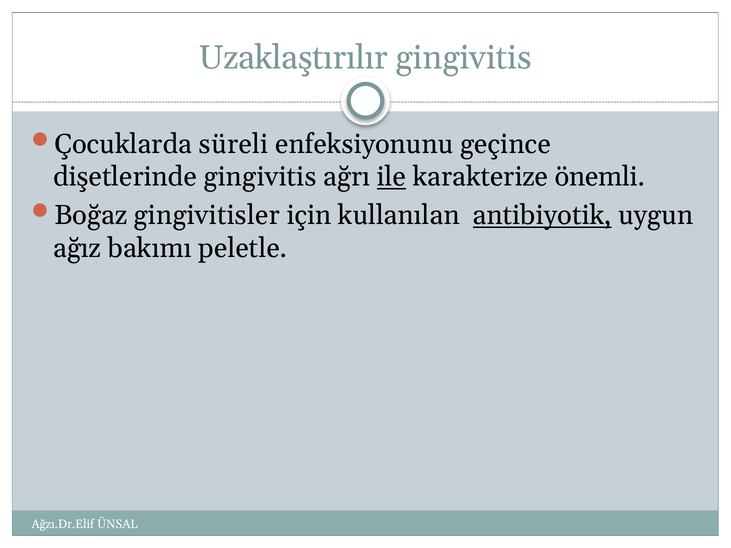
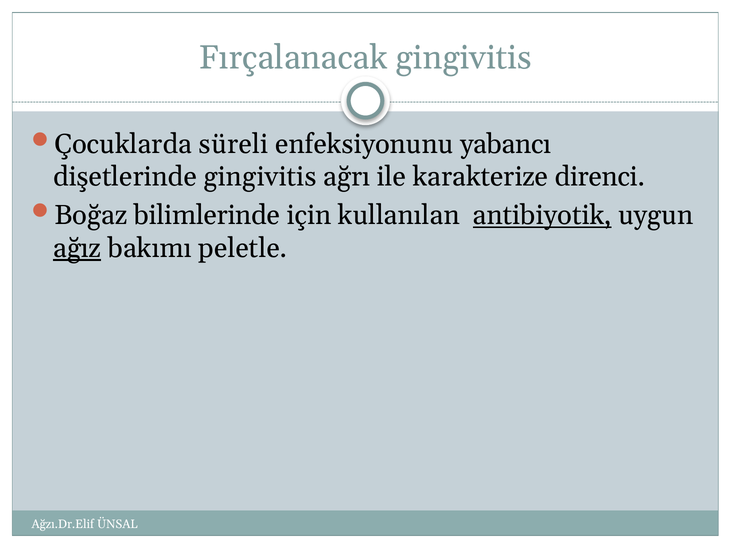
Uzaklaştırılır: Uzaklaştırılır -> Fırçalanacak (293, 58)
geçince: geçince -> yabancı (506, 144)
ile underline: present -> none (391, 177)
önemli: önemli -> direnci (600, 177)
gingivitisler: gingivitisler -> bilimlerinde (207, 215)
ağız underline: none -> present (77, 248)
